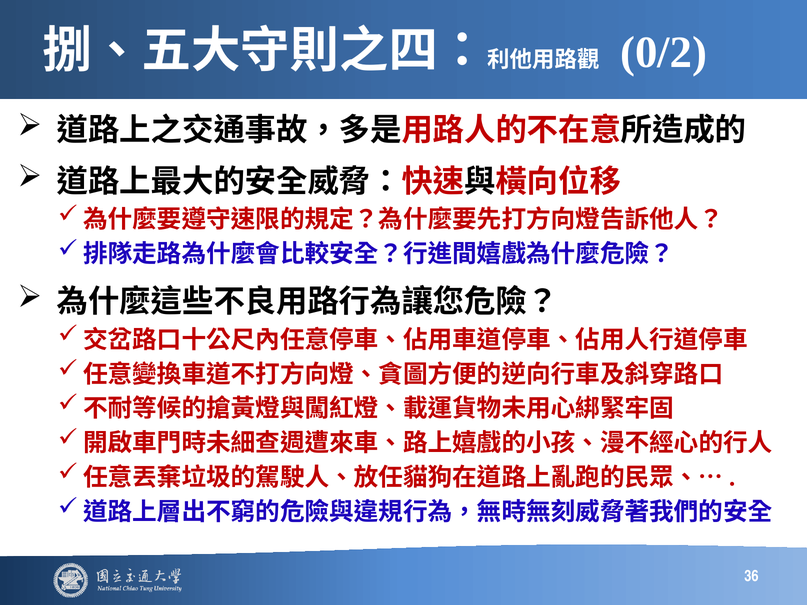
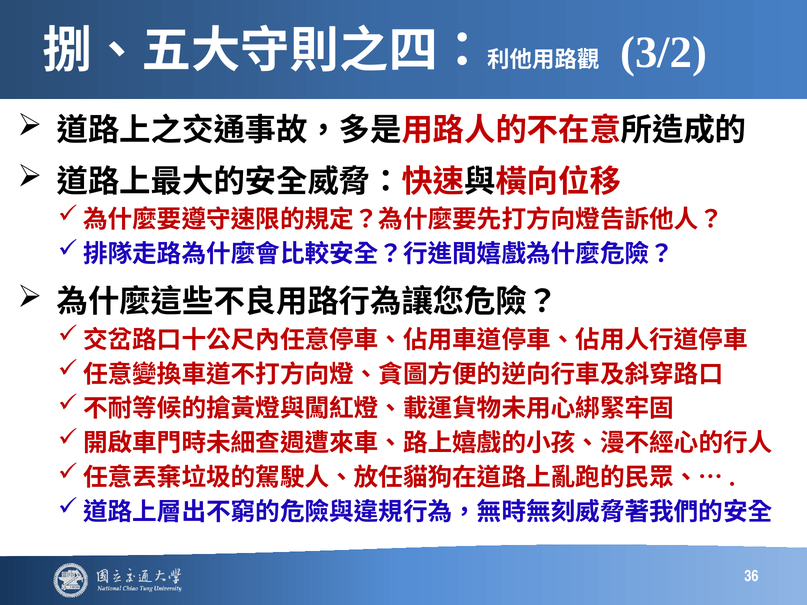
0/2: 0/2 -> 3/2 (664, 52)
